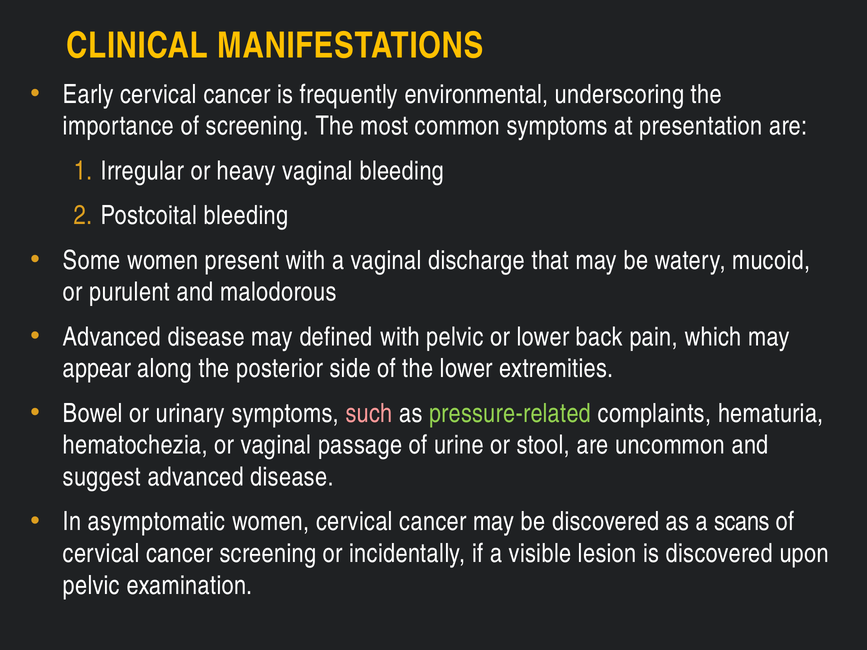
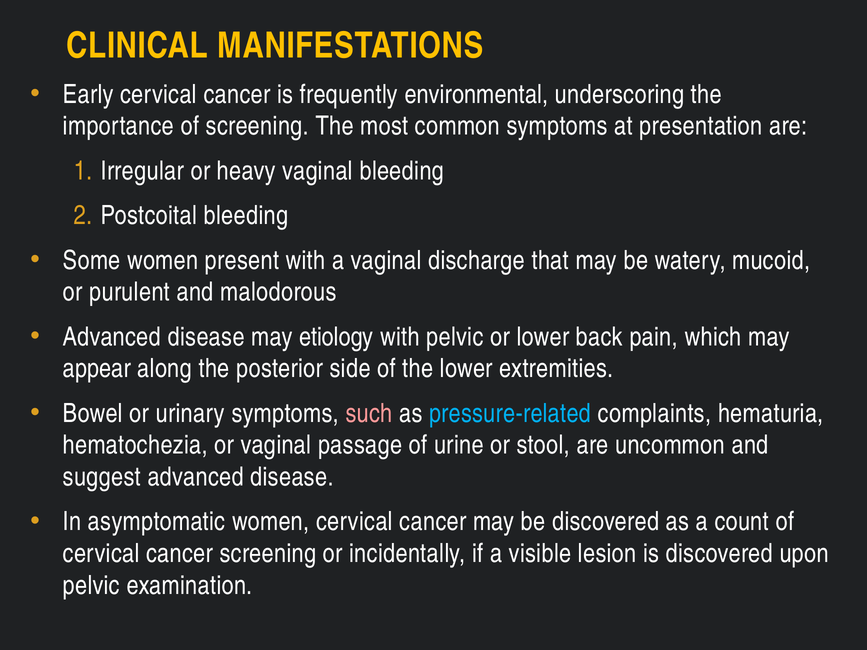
defined: defined -> etiology (336, 337)
pressure-related colour: light green -> light blue (510, 414)
scans: scans -> count (742, 522)
